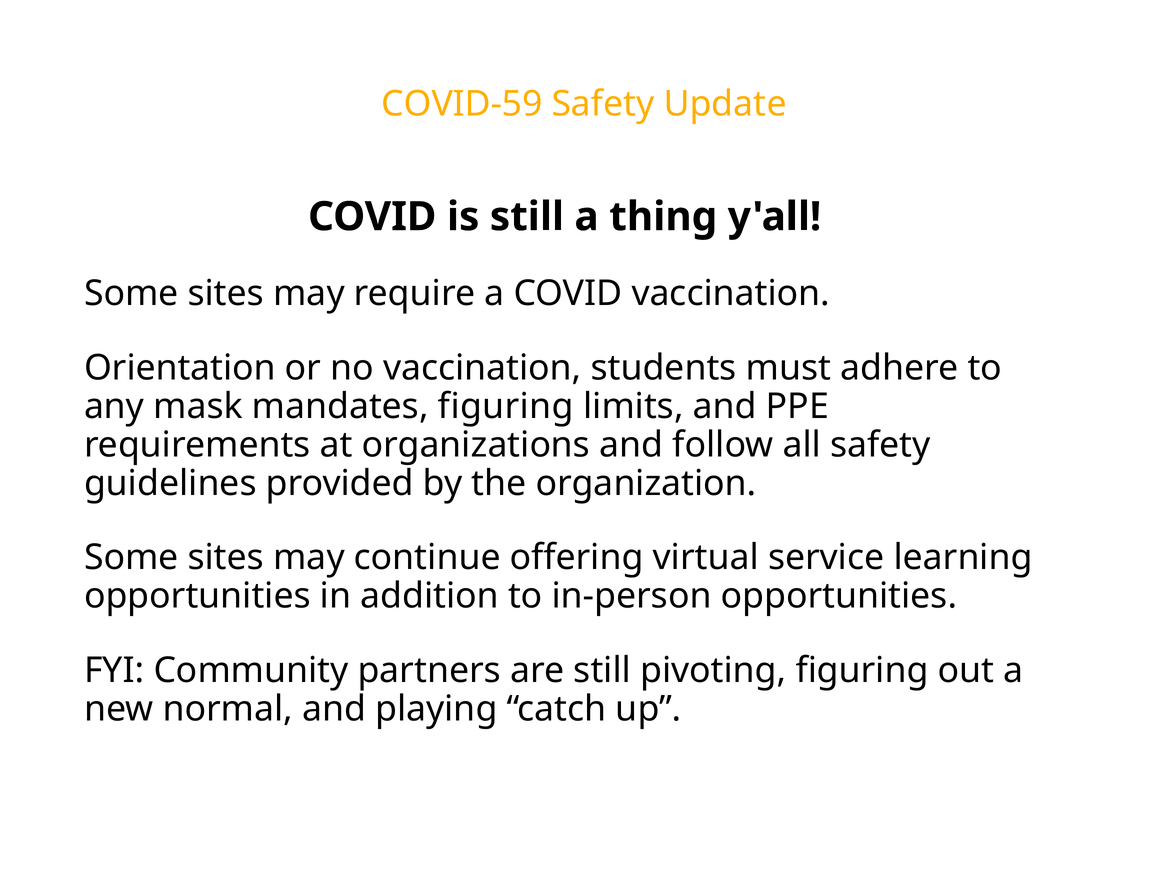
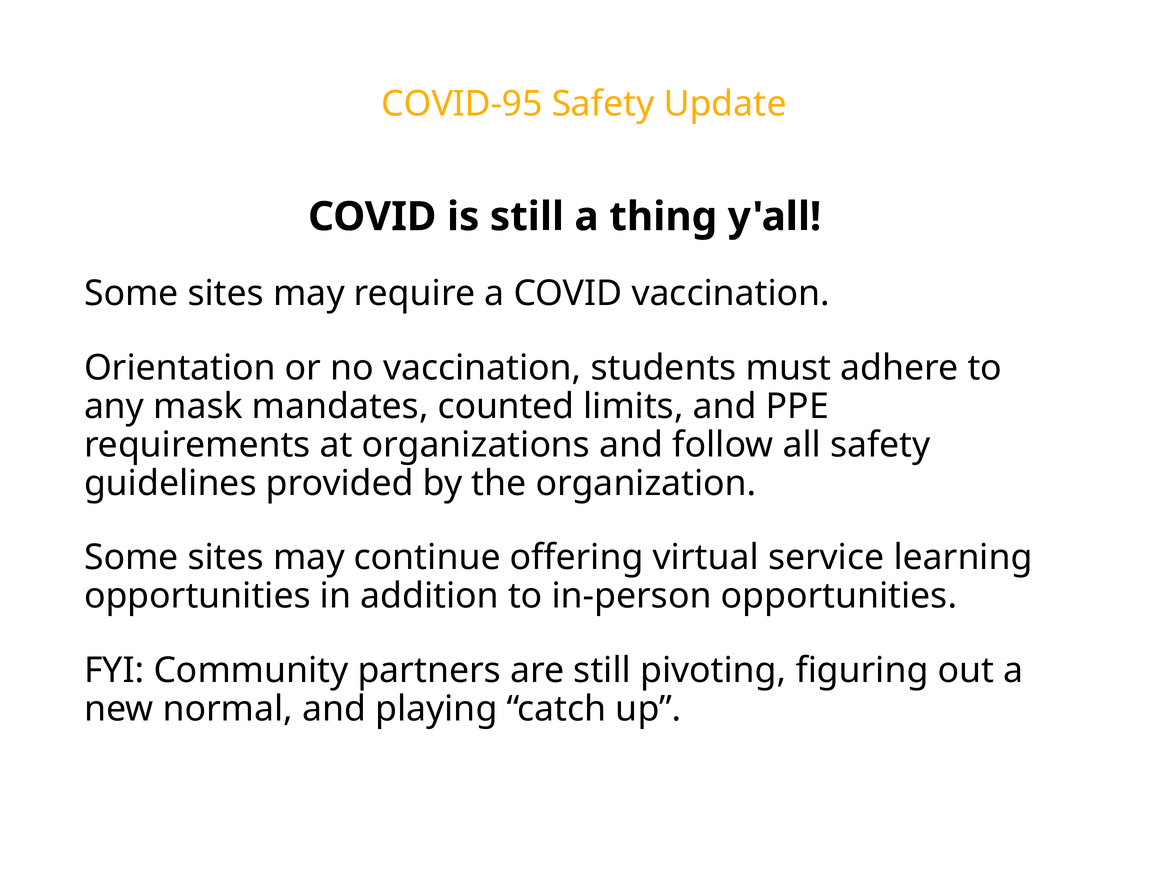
COVID-59: COVID-59 -> COVID-95 (462, 104)
mandates figuring: figuring -> counted (506, 406)
